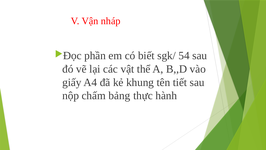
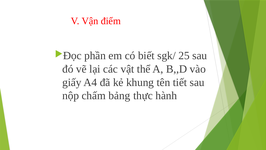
nháp: nháp -> điểm (111, 21)
54: 54 -> 25 (184, 56)
